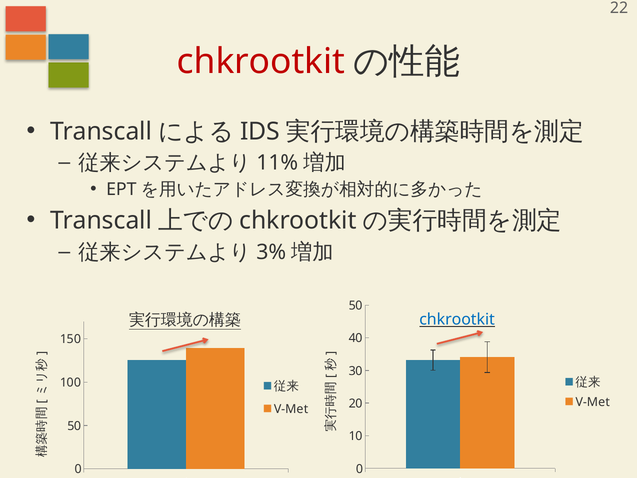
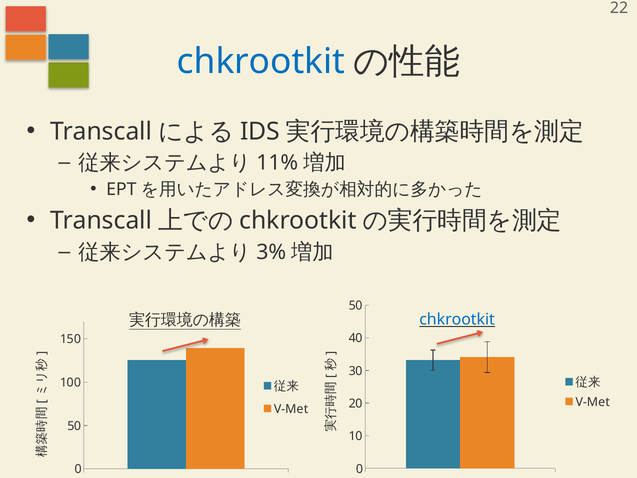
chkrootkit colour: red -> blue (261, 61)
